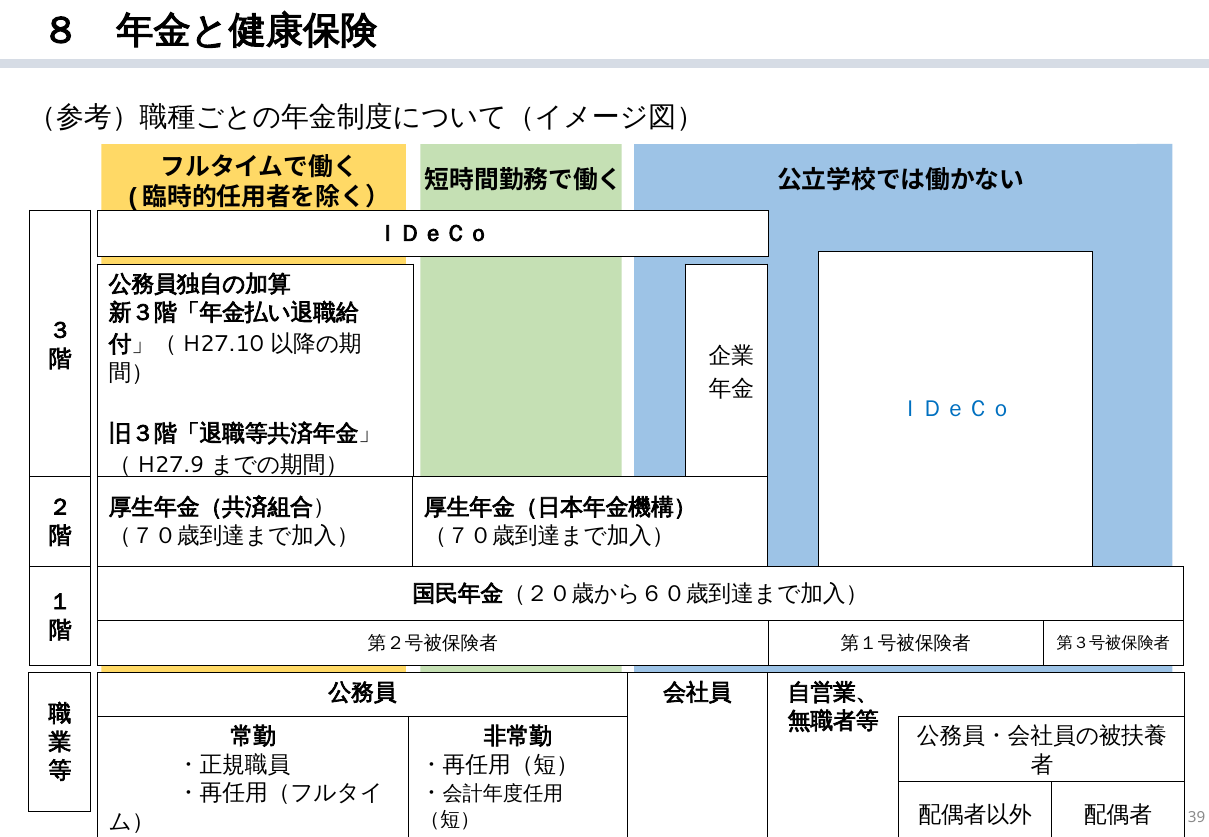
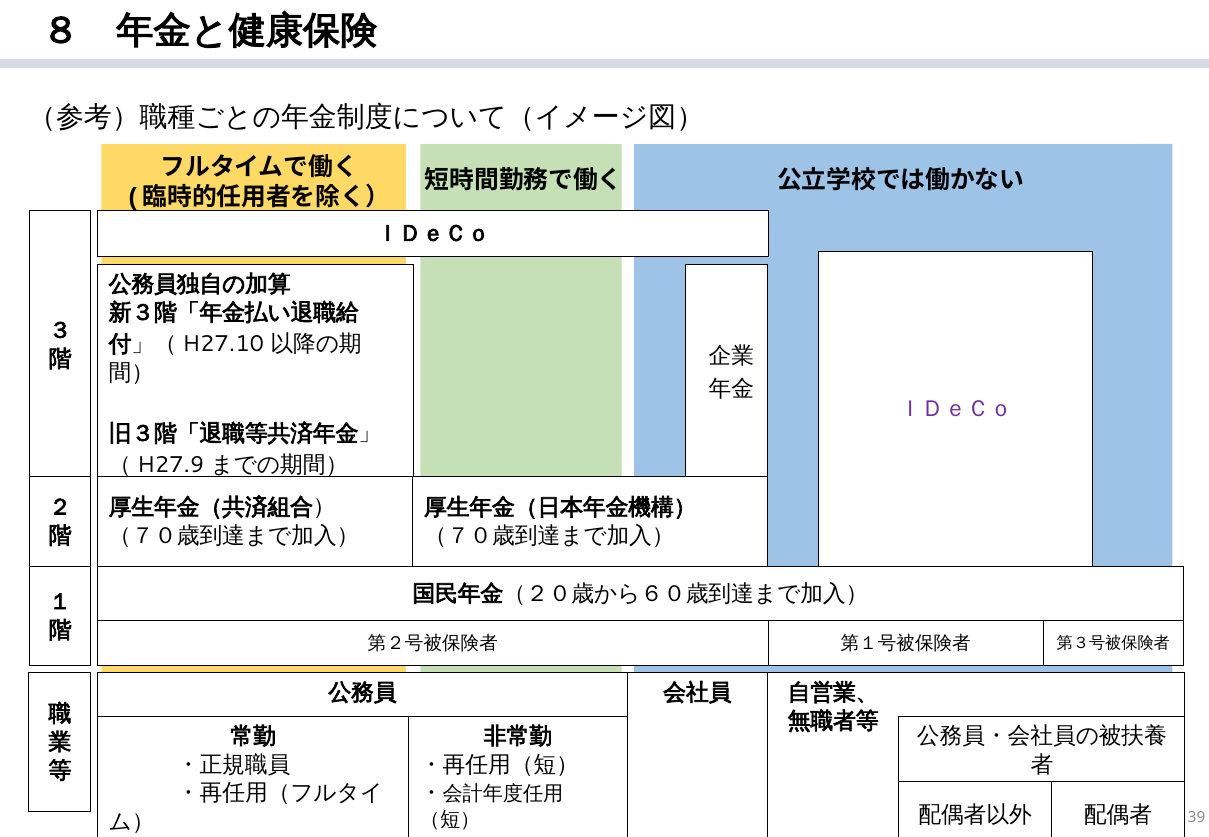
ＩＤｅＣｏ colour: blue -> purple (956, 409)
